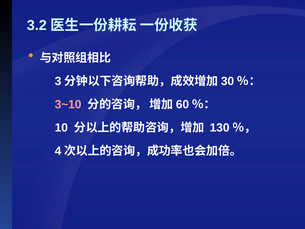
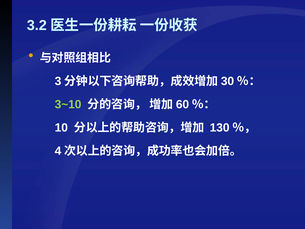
3~10 colour: pink -> light green (68, 104)
